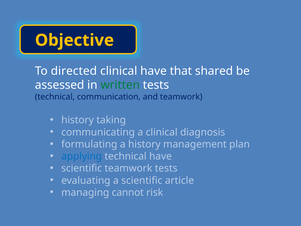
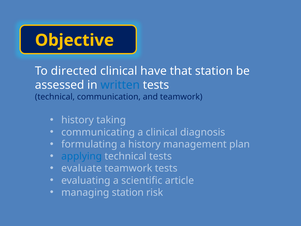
that shared: shared -> station (214, 71)
written colour: green -> blue (120, 85)
technical have: have -> tests (161, 156)
scientific: scientific -> evaluate (82, 168)
managing cannot: cannot -> station (128, 192)
